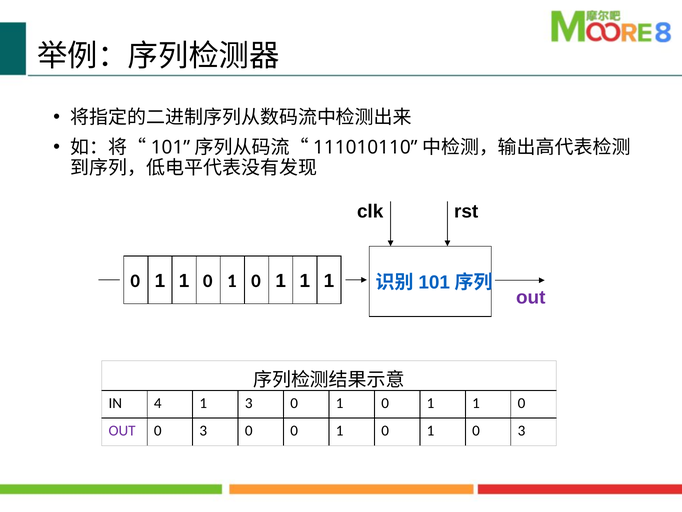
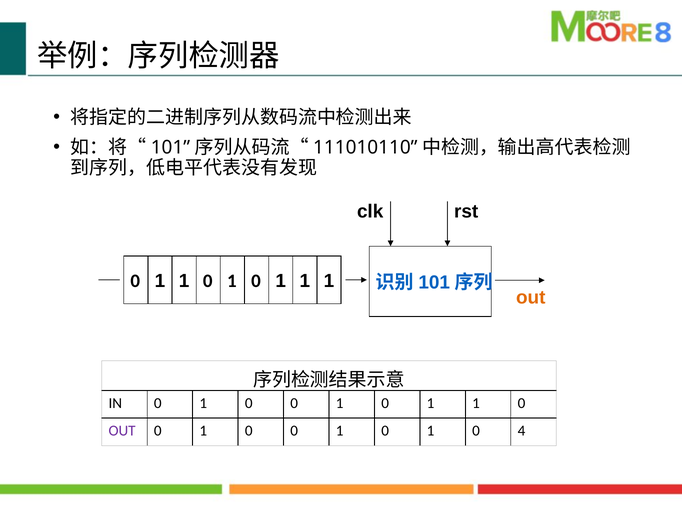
out colour: purple -> orange (531, 297)
IN 4: 4 -> 0 (158, 403)
3: 3 -> 0 (249, 403)
3: 3 -> 1 (203, 431)
1 0 3: 3 -> 4 (521, 431)
